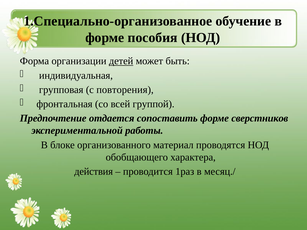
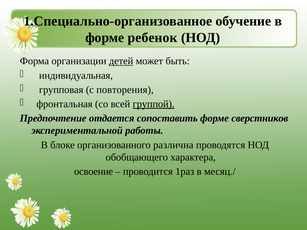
пособия: пособия -> ребенок (153, 38)
группой underline: none -> present (154, 104)
материал: материал -> различна (173, 145)
действия: действия -> освоение (94, 172)
